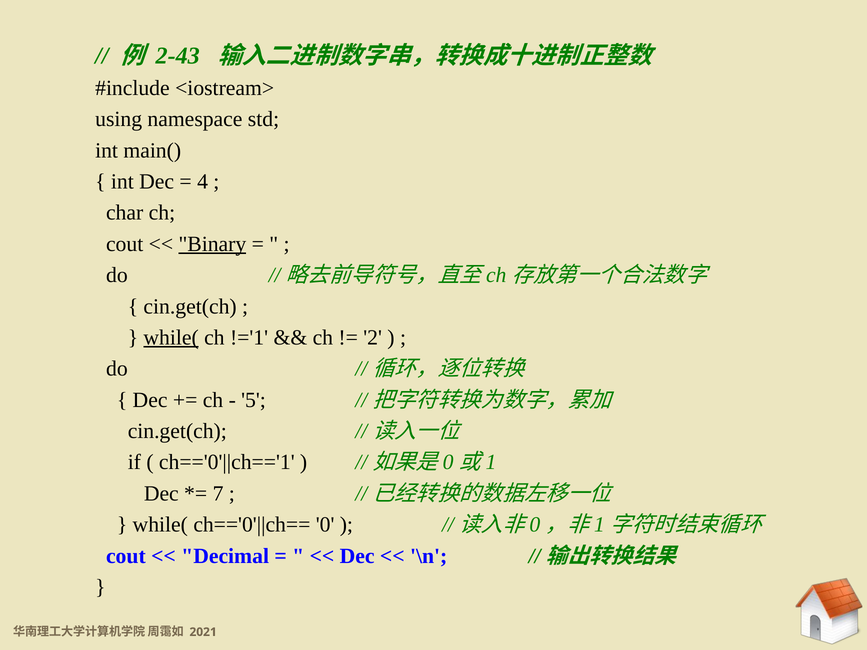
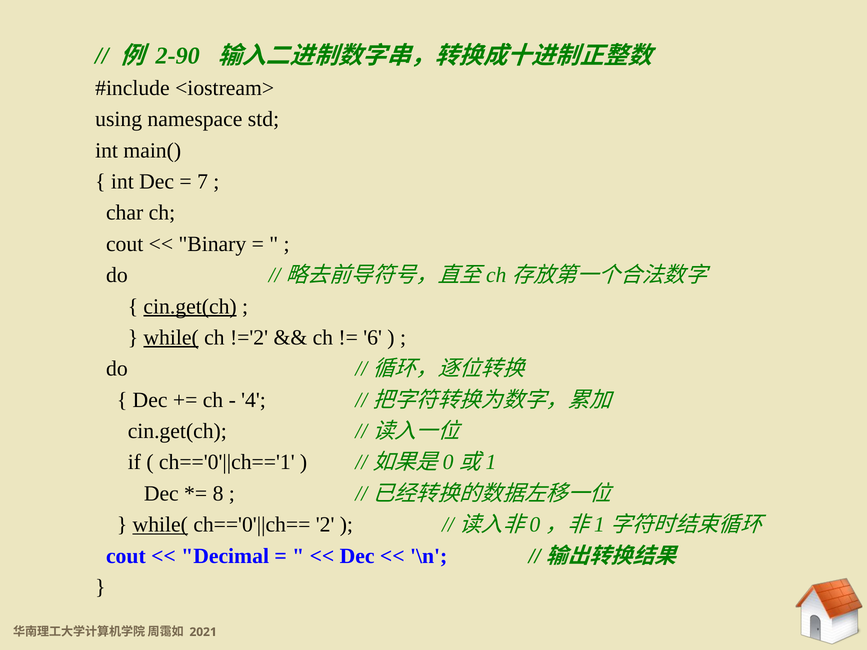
2-43: 2-43 -> 2-90 (178, 56)
4: 4 -> 7 (203, 182)
Binary underline: present -> none (212, 244)
cin.get(ch underline: none -> present (190, 307)
!='1: !='1 -> !='2 (249, 338)
2: 2 -> 6 (373, 338)
5: 5 -> 4 (254, 400)
7: 7 -> 8 (218, 494)
while( underline: none -> present (160, 525)
0: 0 -> 2 (325, 525)
